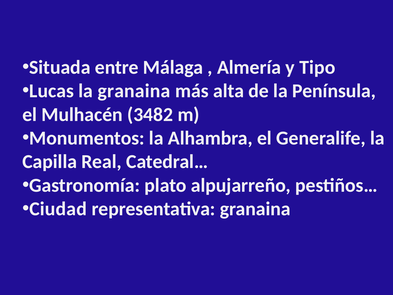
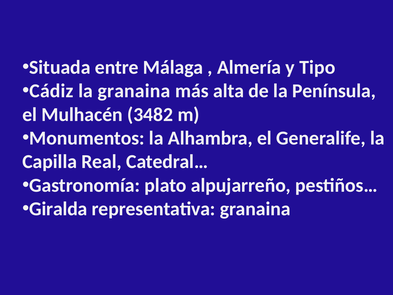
Lucas: Lucas -> Cádiz (51, 91)
Ciudad: Ciudad -> Giralda (58, 209)
